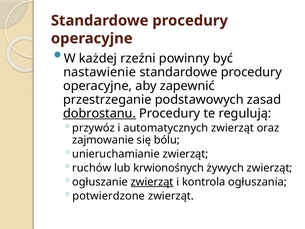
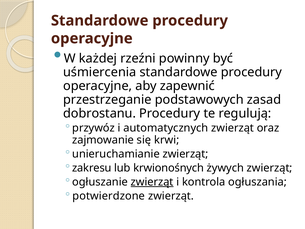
nastawienie: nastawienie -> uśmiercenia (100, 72)
dobrostanu underline: present -> none (100, 113)
bólu: bólu -> krwi (167, 140)
ruchów: ruchów -> zakresu (92, 168)
